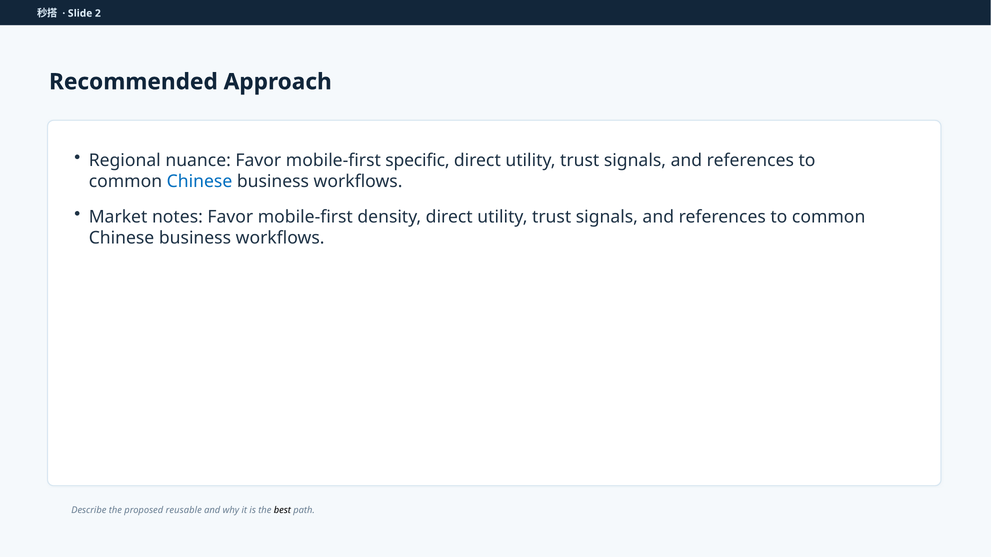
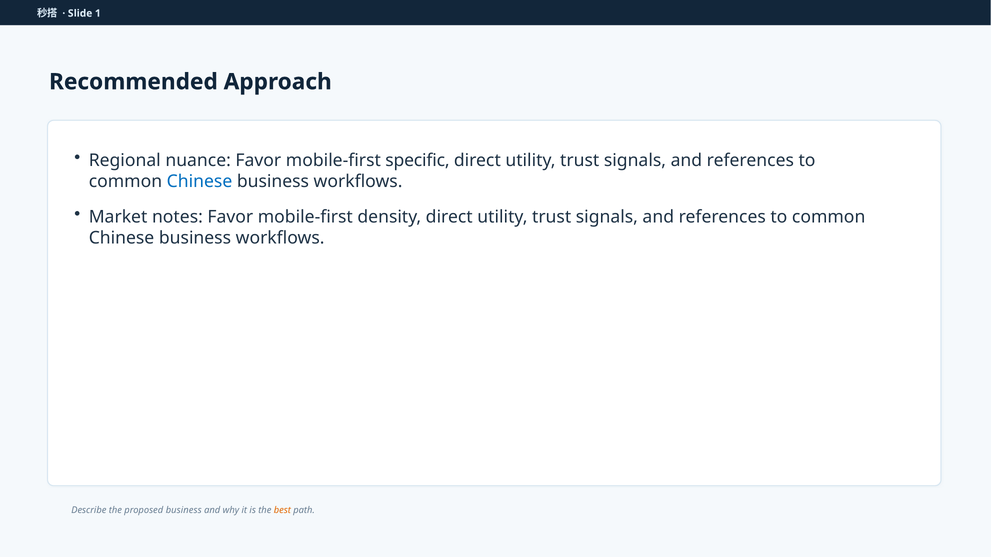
2: 2 -> 1 (98, 13)
proposed reusable: reusable -> business (184, 510)
best colour: black -> orange (282, 510)
